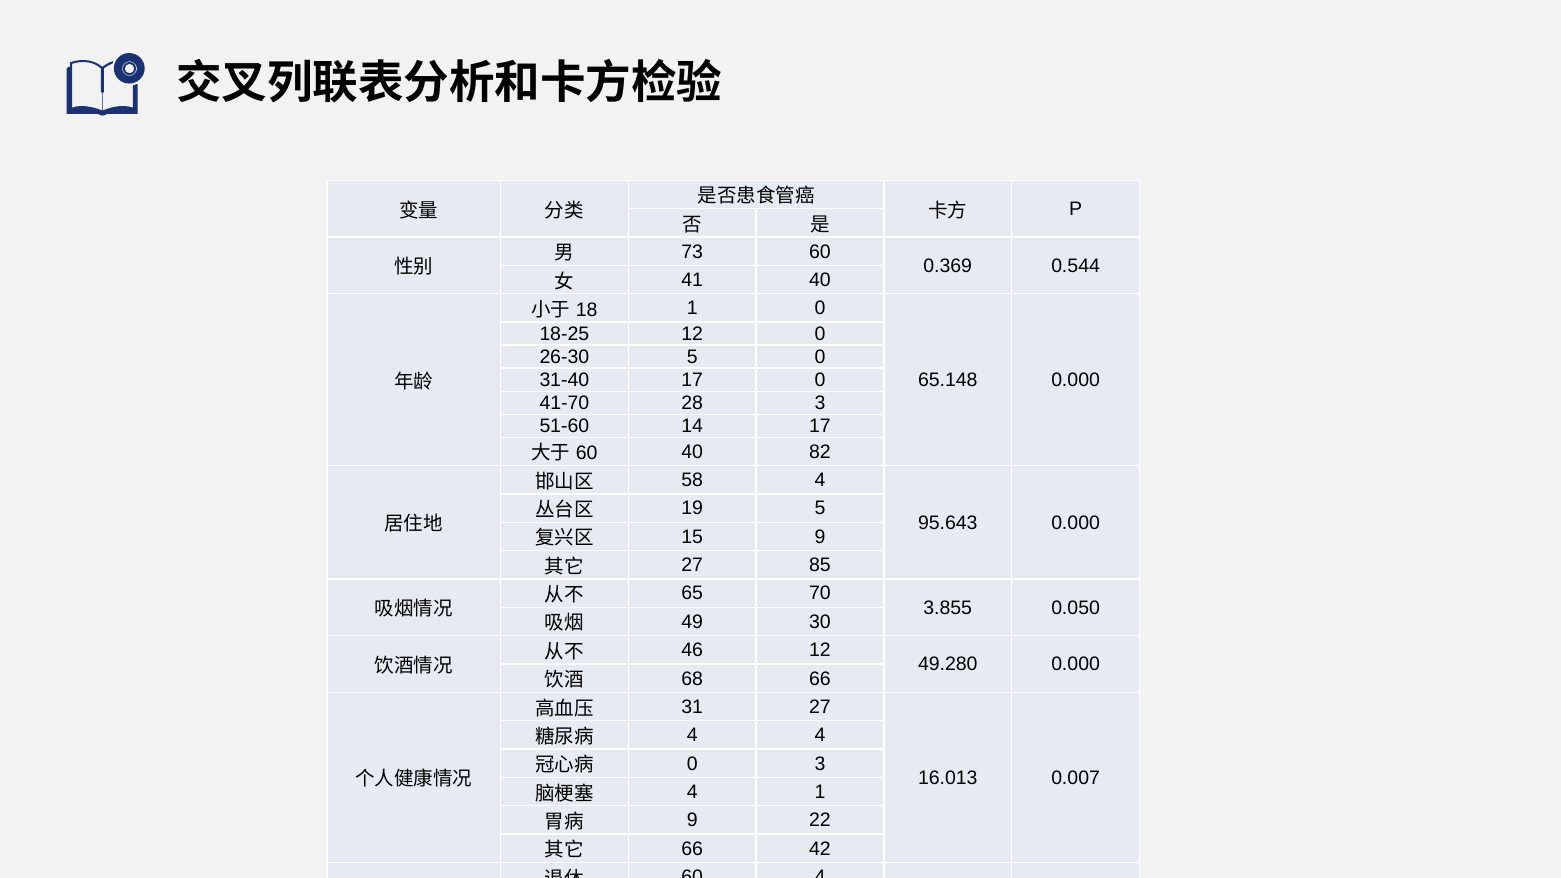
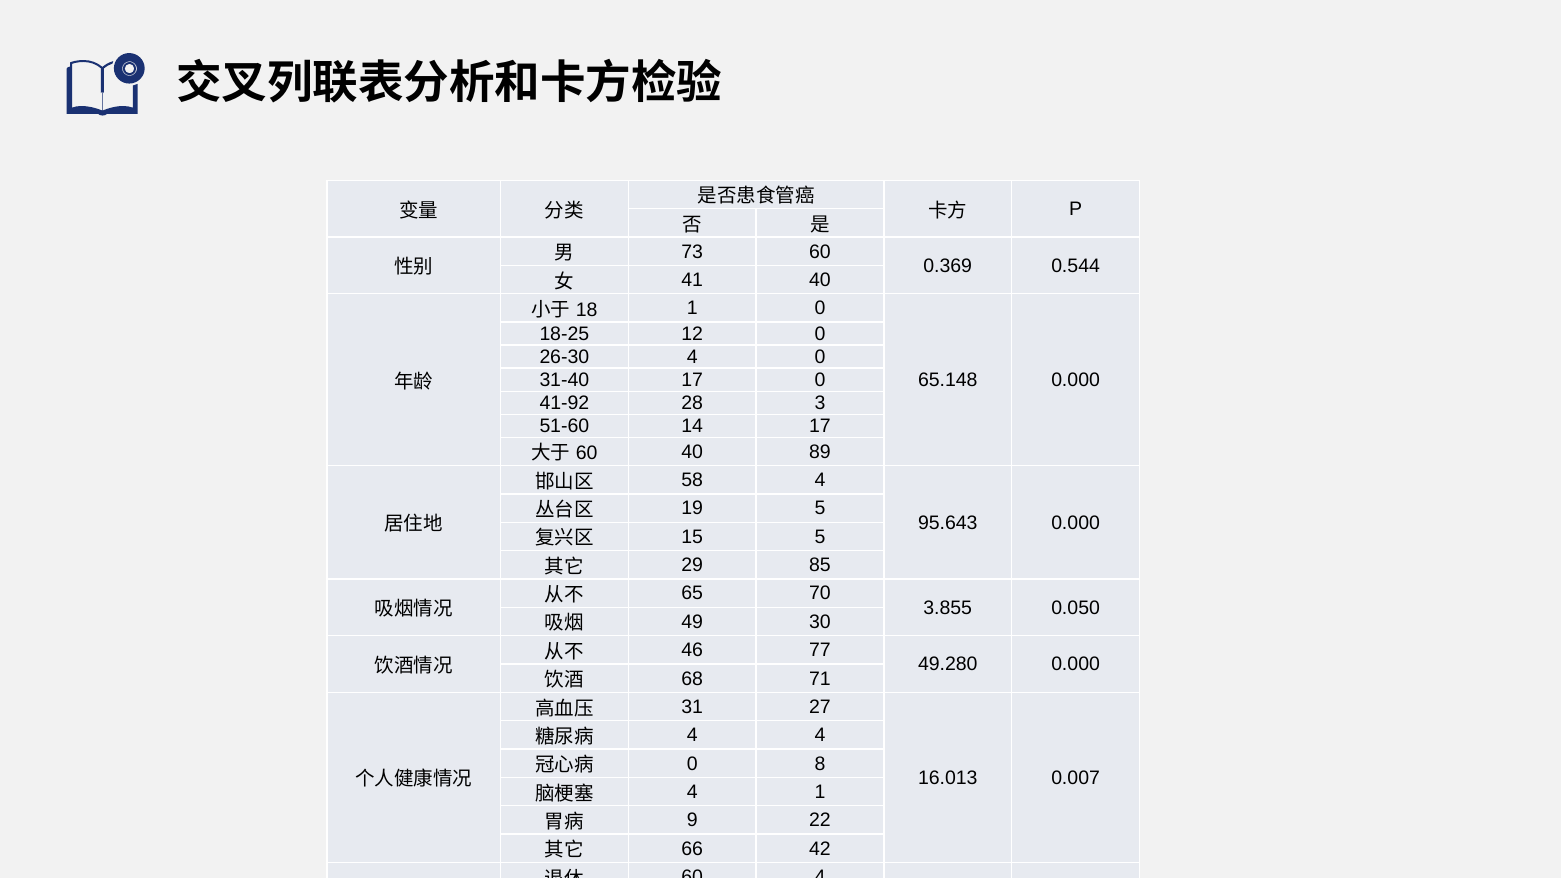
26-30 5: 5 -> 4 (692, 357)
41-70: 41-70 -> 41-92 (564, 403)
82: 82 -> 89 (820, 452)
15 9: 9 -> 5 (820, 537)
27: 27 -> 29 (692, 565)
46 12: 12 -> 77 (820, 650)
68 66: 66 -> 71 (820, 679)
0 3: 3 -> 8 (820, 764)
